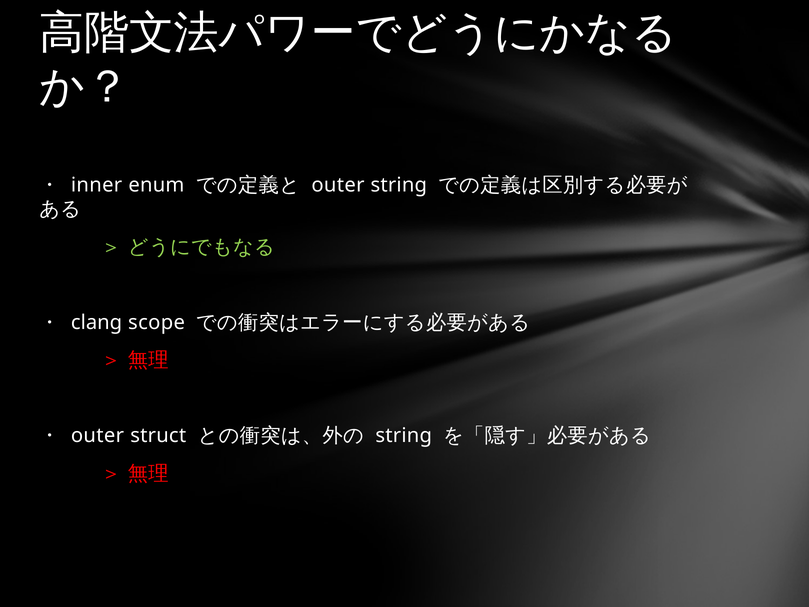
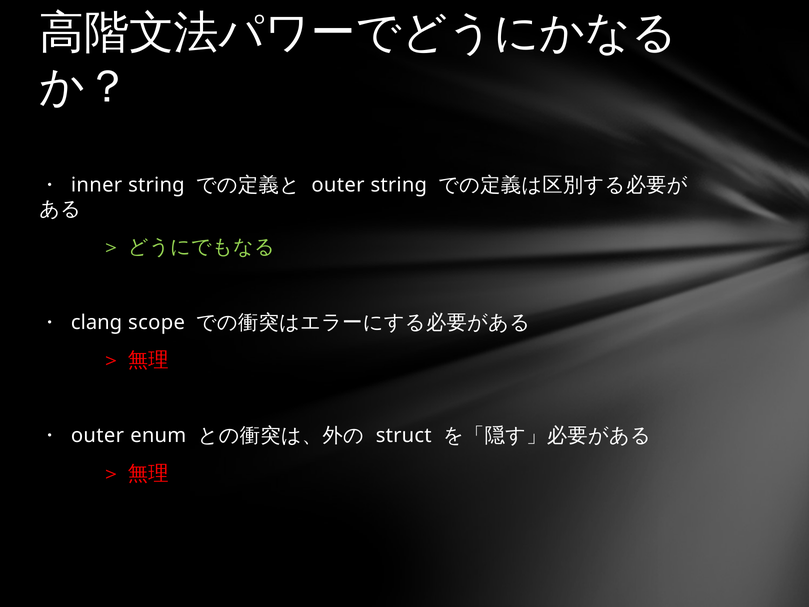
inner enum: enum -> string (156, 185)
struct: struct -> enum (158, 436)
string: string -> struct (404, 436)
